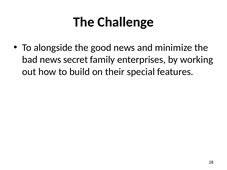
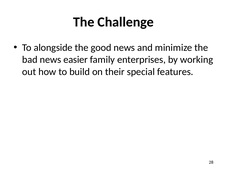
secret: secret -> easier (76, 60)
